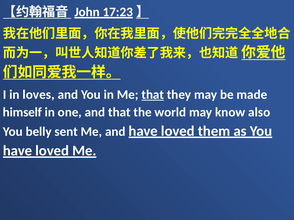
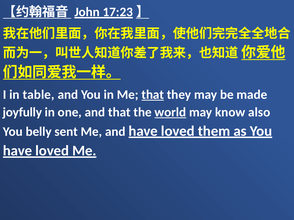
loves: loves -> table (39, 95)
himself: himself -> joyfully (22, 112)
world underline: none -> present (170, 112)
